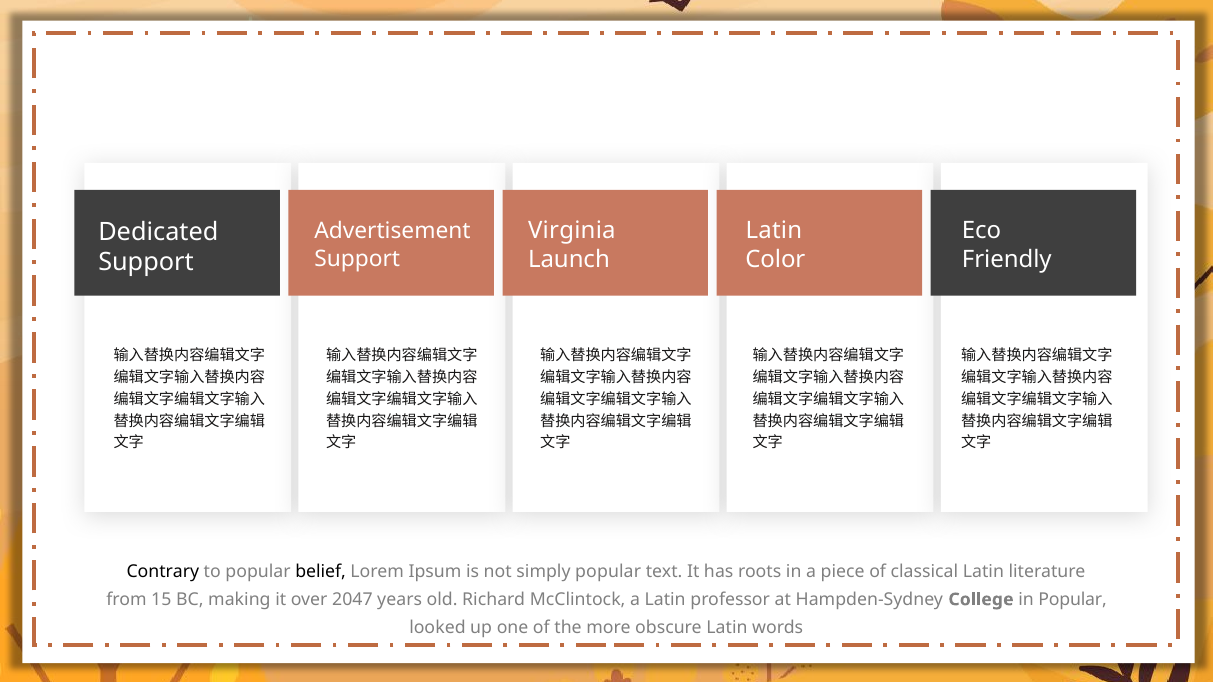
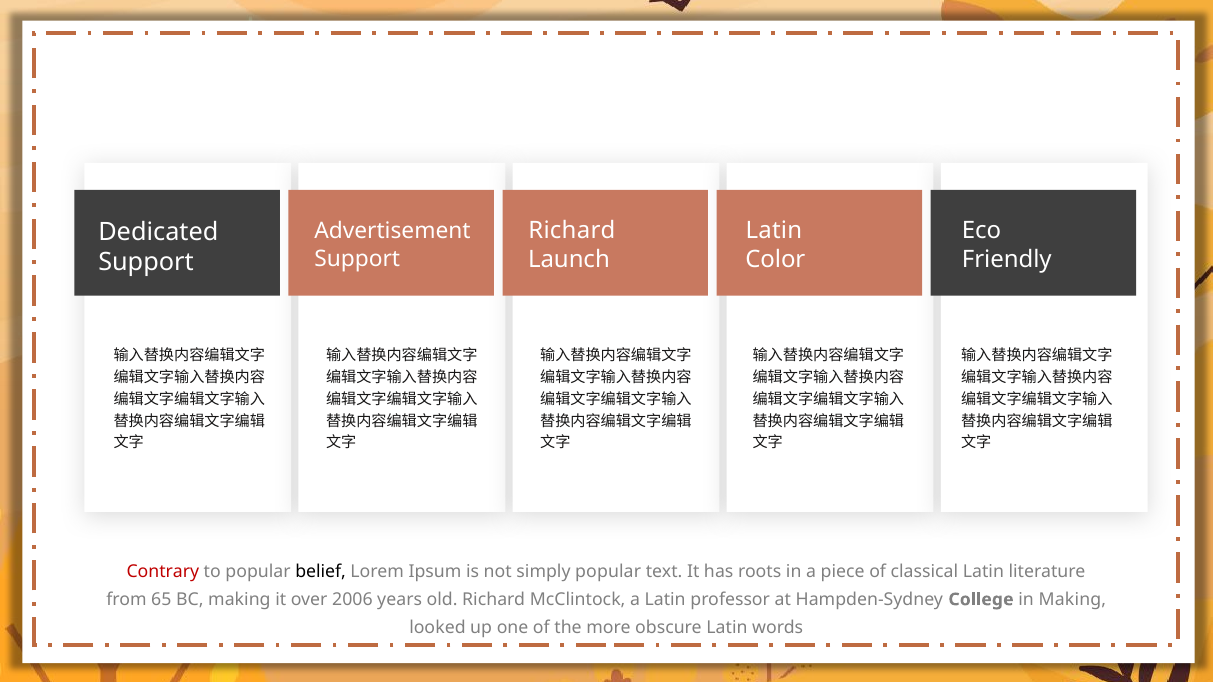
Virginia: Virginia -> Richard (572, 231)
Contrary colour: black -> red (163, 572)
15: 15 -> 65 (161, 600)
2047: 2047 -> 2006 (352, 600)
in Popular: Popular -> Making (1072, 600)
